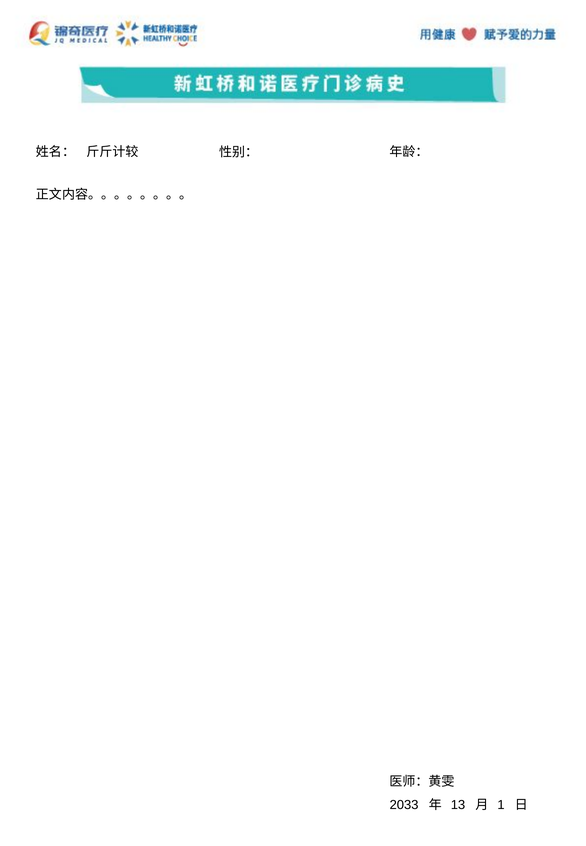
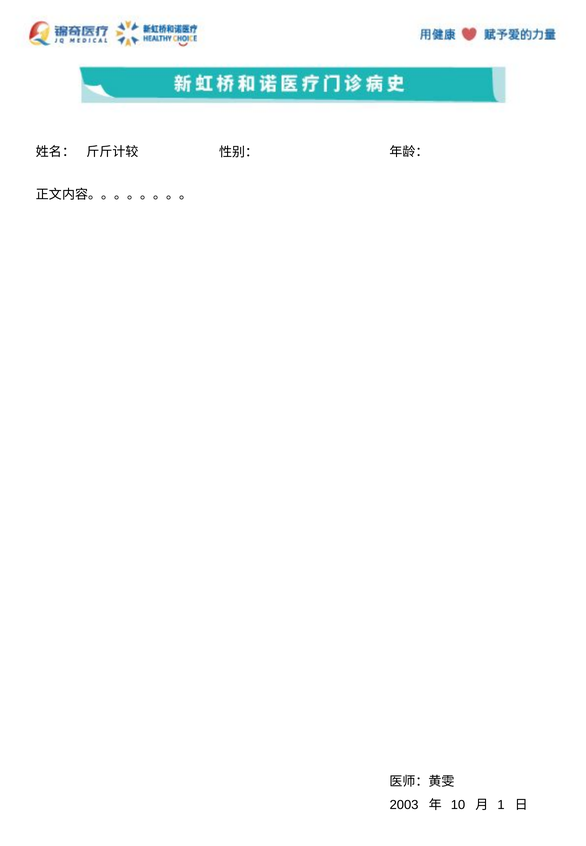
2033: 2033 -> 2003 (404, 805)
13: 13 -> 10 (458, 805)
